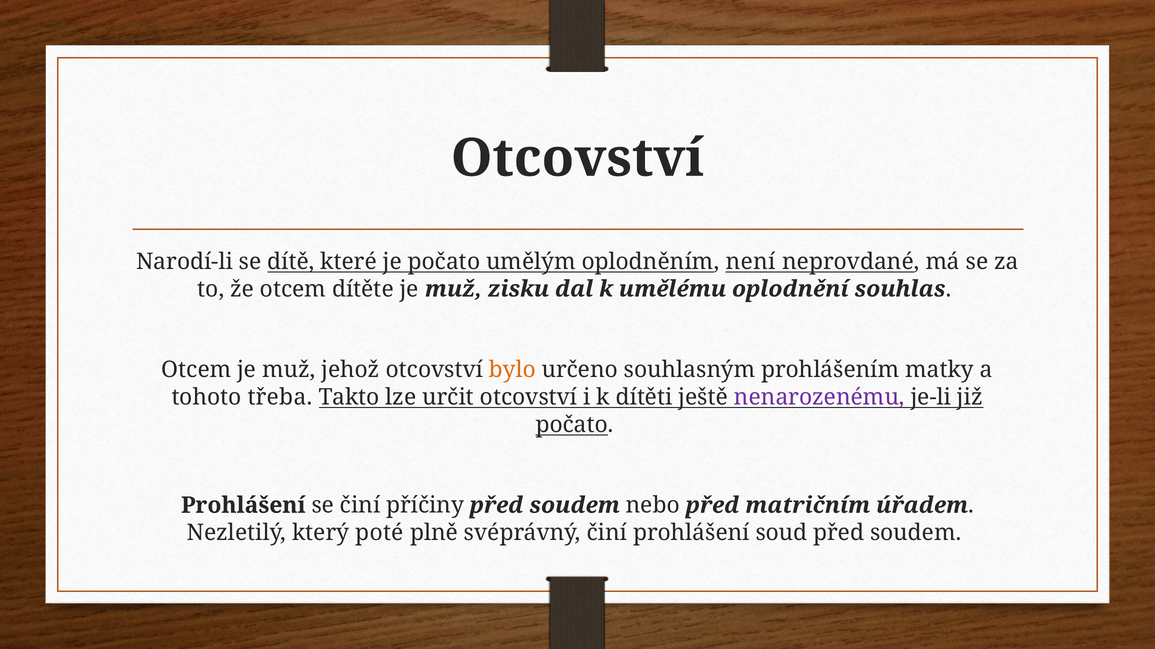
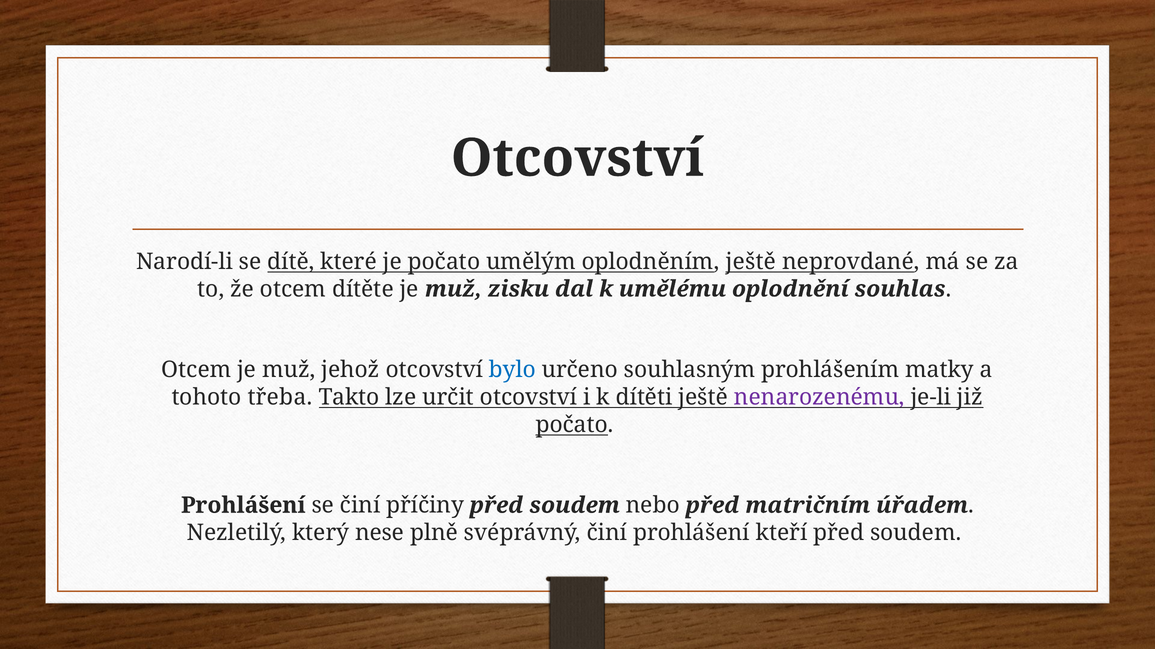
oplodněním není: není -> ještě (751, 262)
bylo colour: orange -> blue (512, 370)
poté: poté -> nese (380, 533)
soud: soud -> kteří (782, 533)
